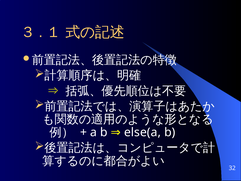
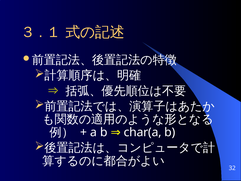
else(a: else(a -> char(a (143, 132)
